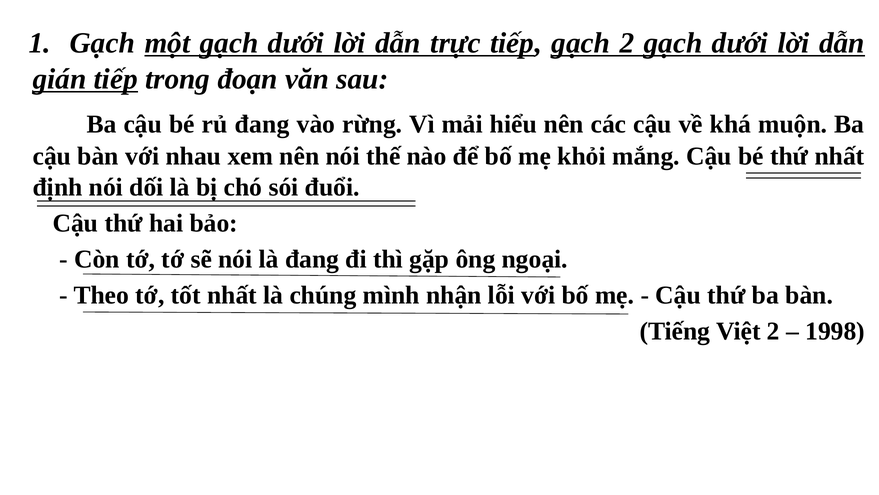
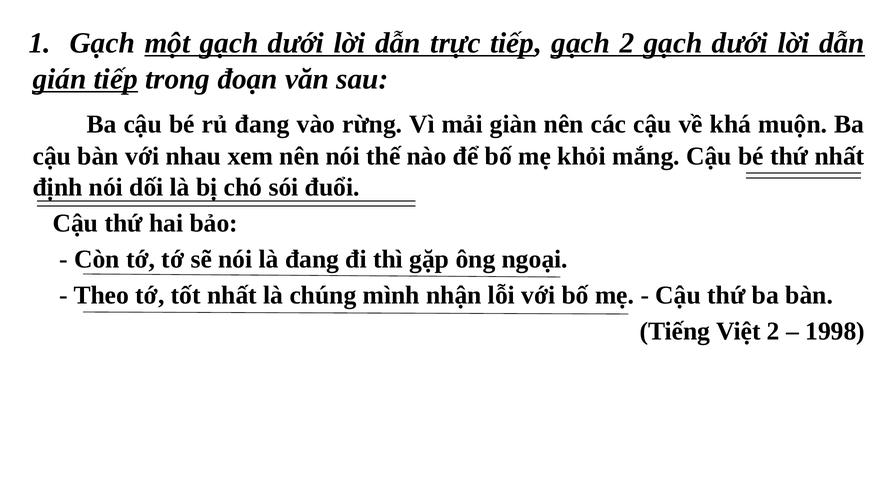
hiểu: hiểu -> giàn (513, 124)
